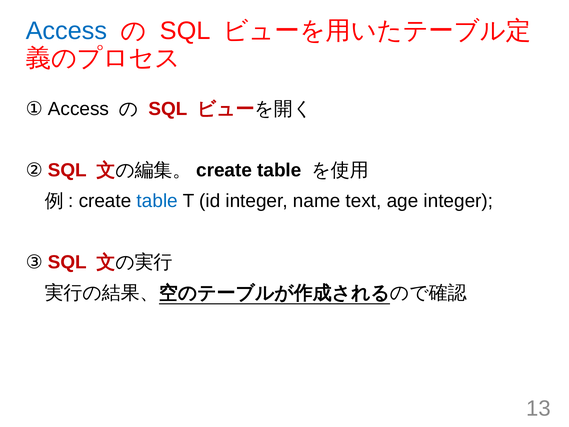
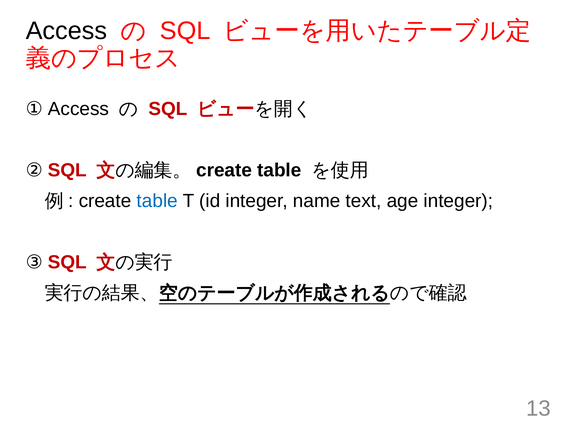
Access colour: blue -> black (66, 31)
